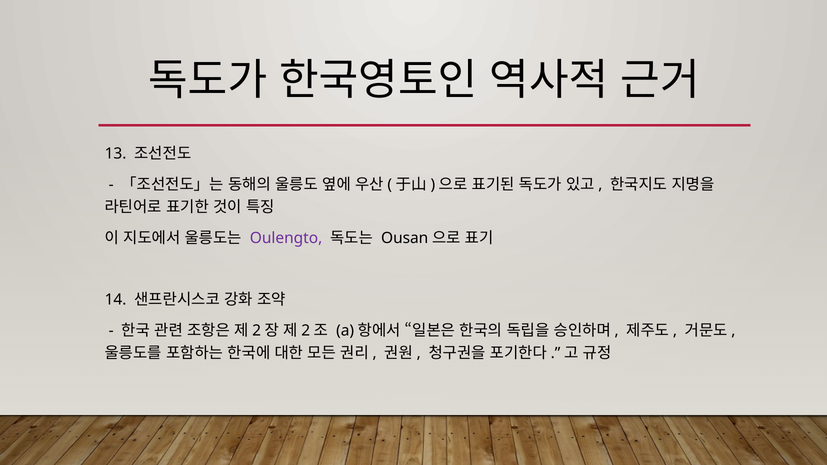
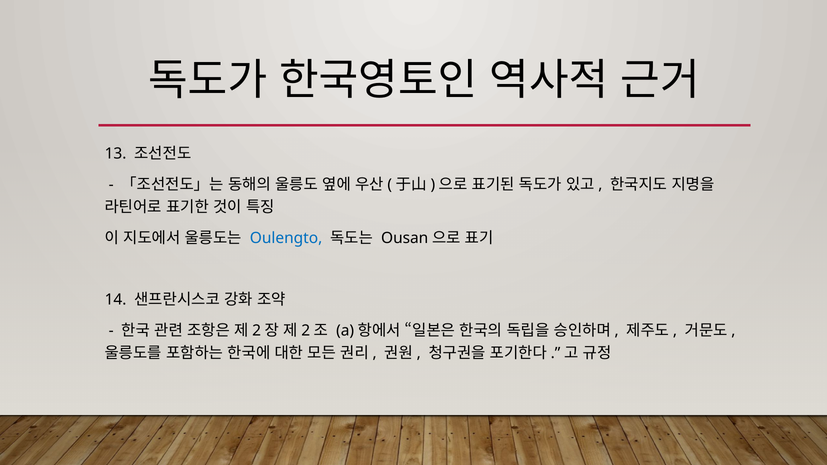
Oulengto colour: purple -> blue (286, 238)
